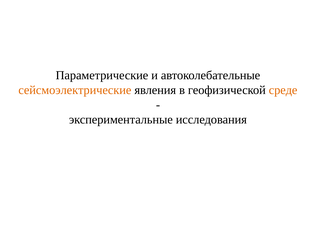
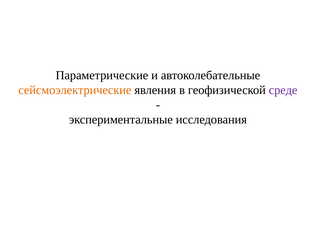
среде colour: orange -> purple (283, 90)
